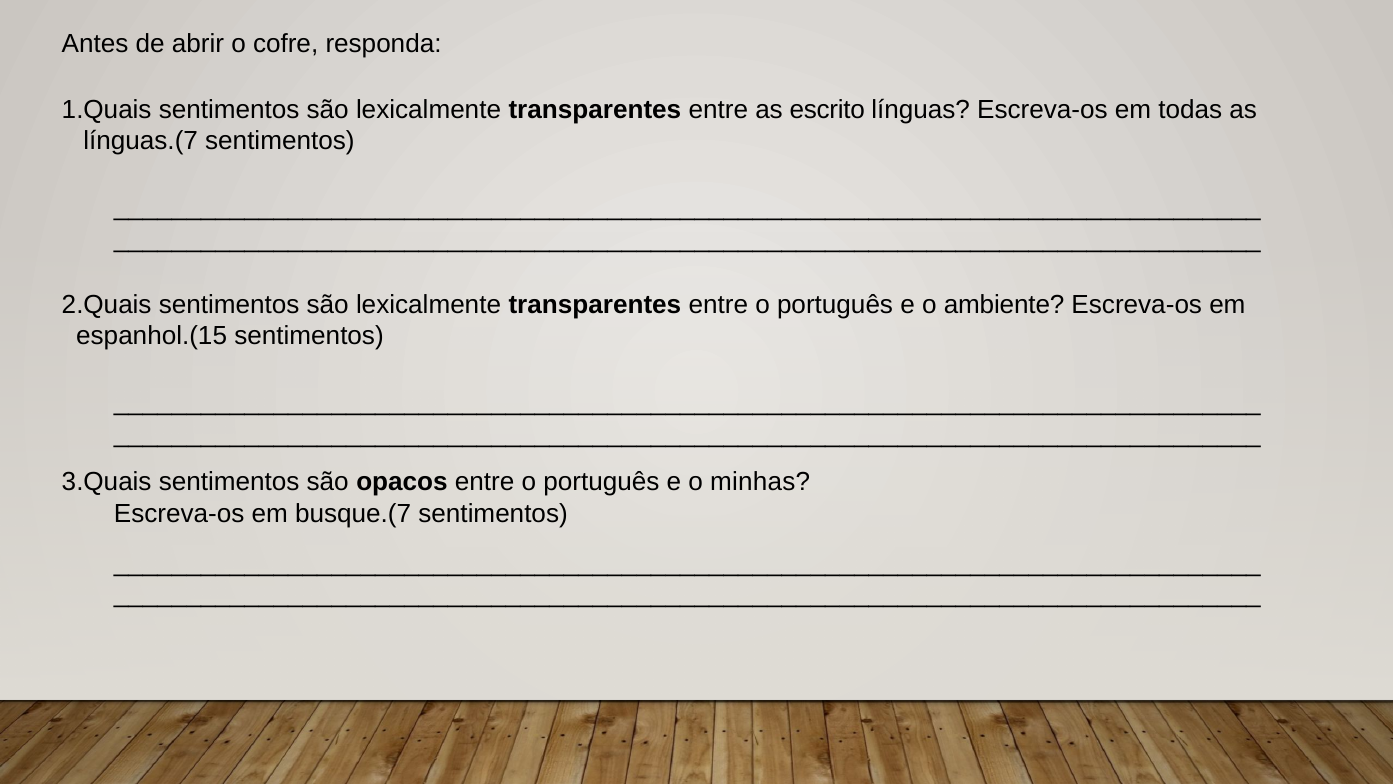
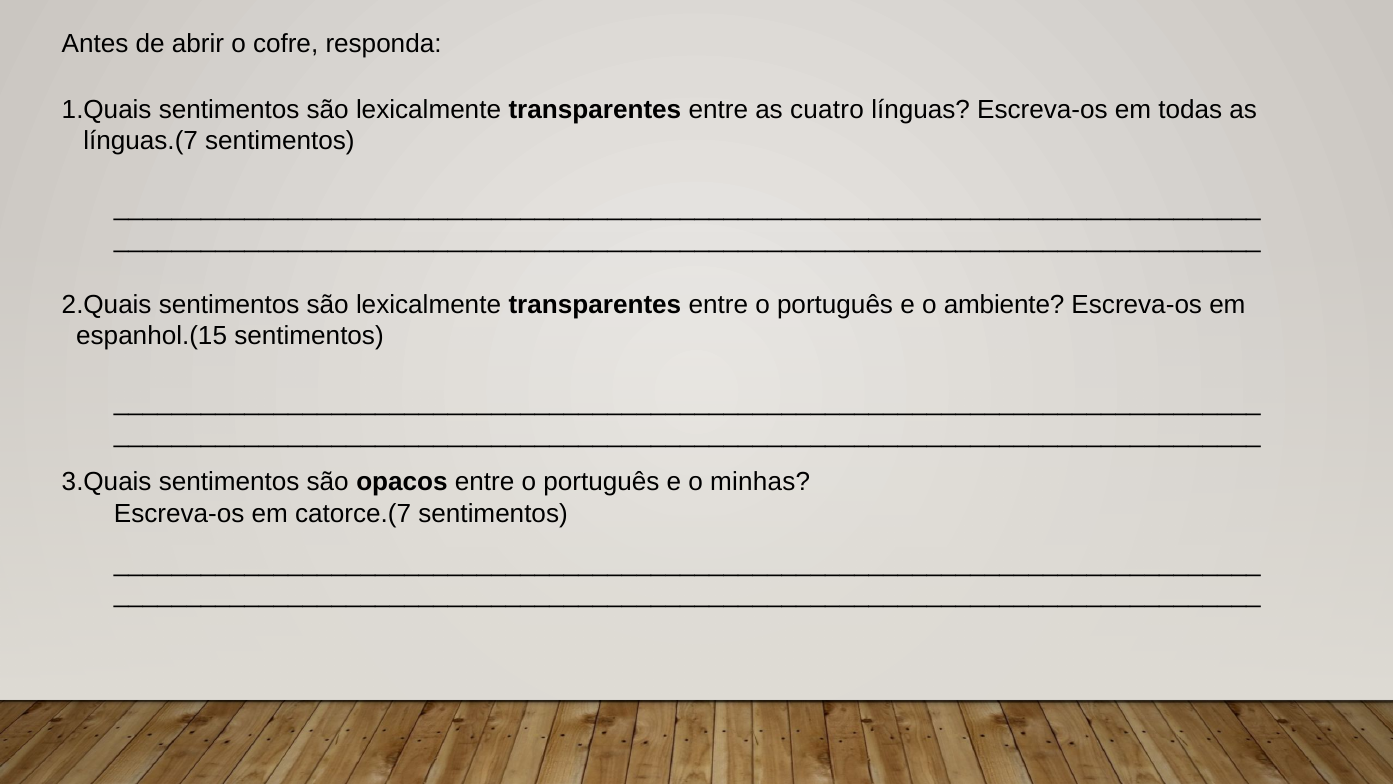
escrito: escrito -> cuatro (827, 110)
busque.(7: busque.(7 -> catorce.(7 (353, 513)
